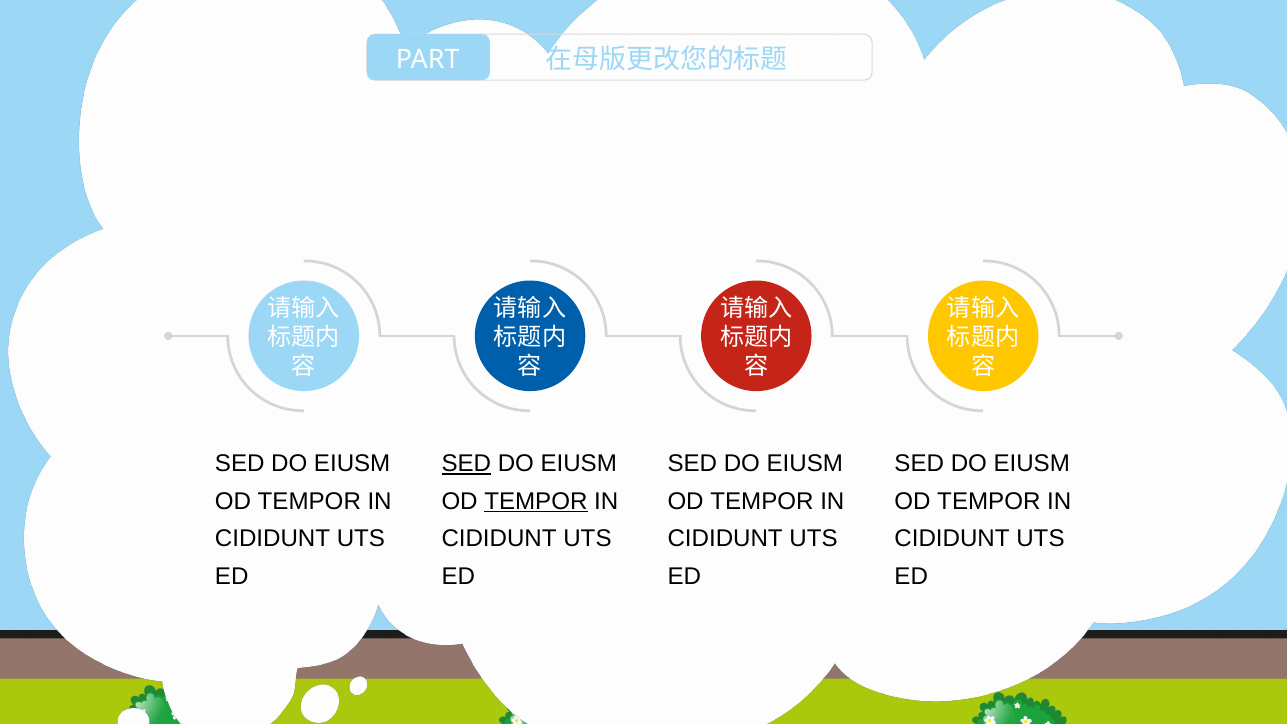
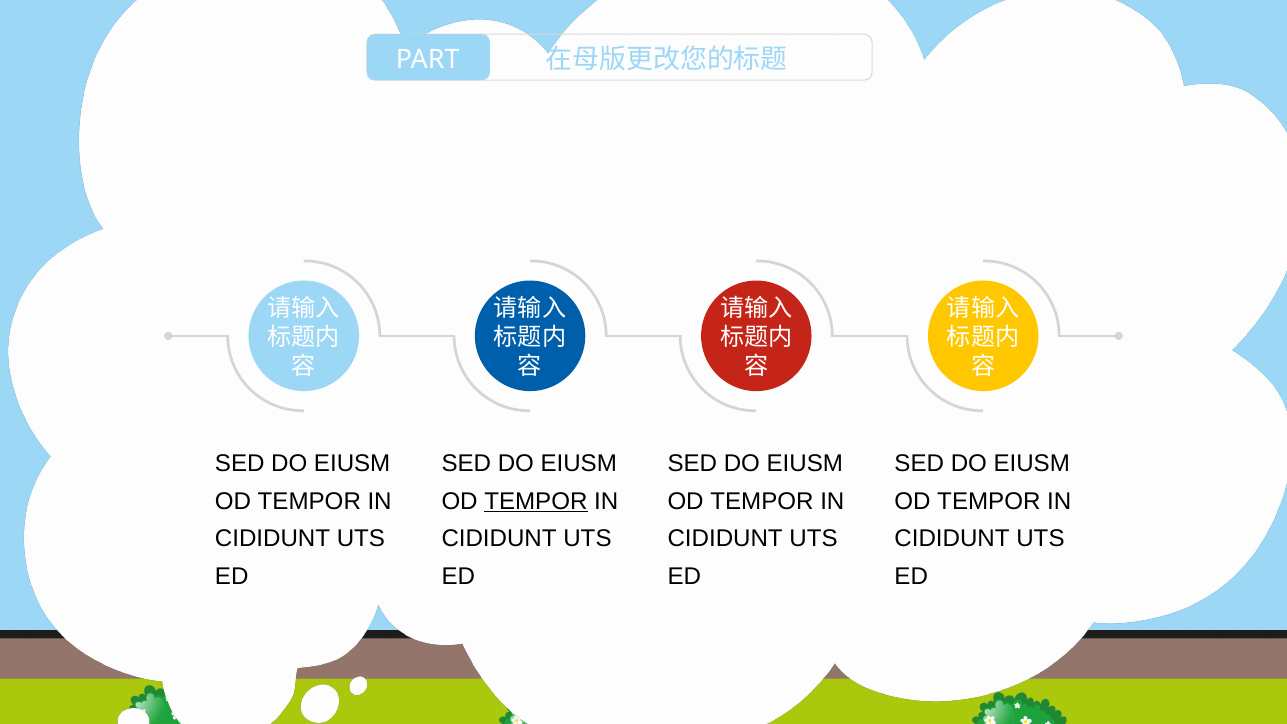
SED underline: present -> none (466, 463)
